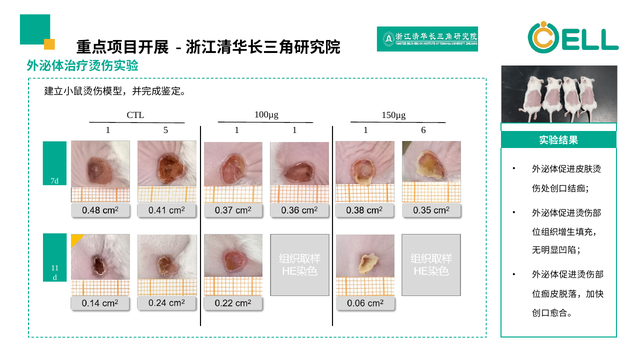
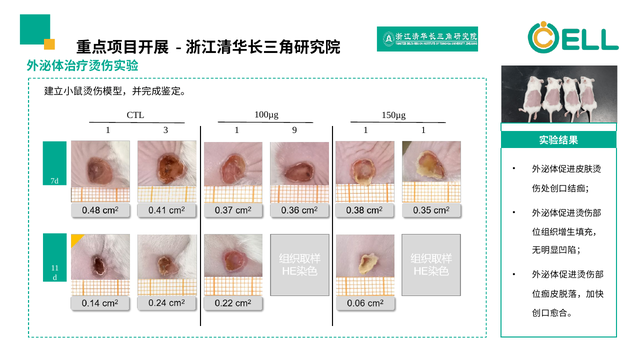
5: 5 -> 3 (166, 130)
1: 1 -> 9 (295, 130)
1 6: 6 -> 1 (424, 130)
